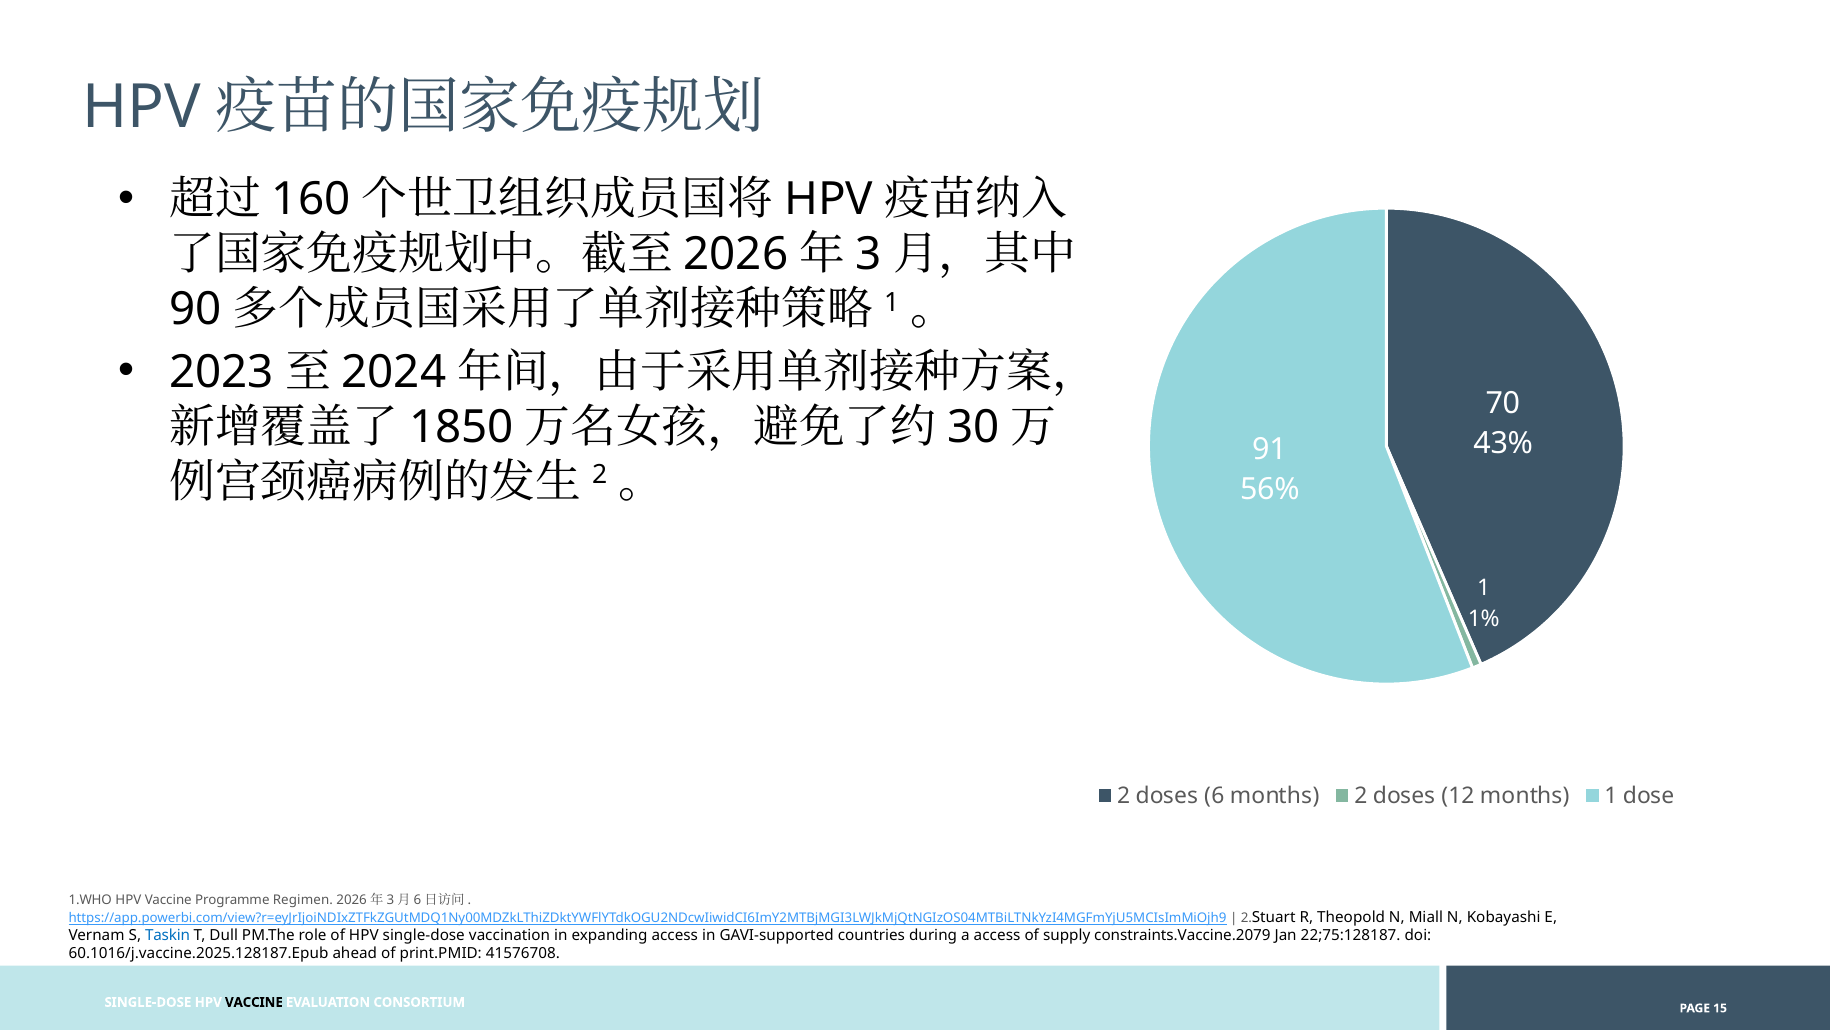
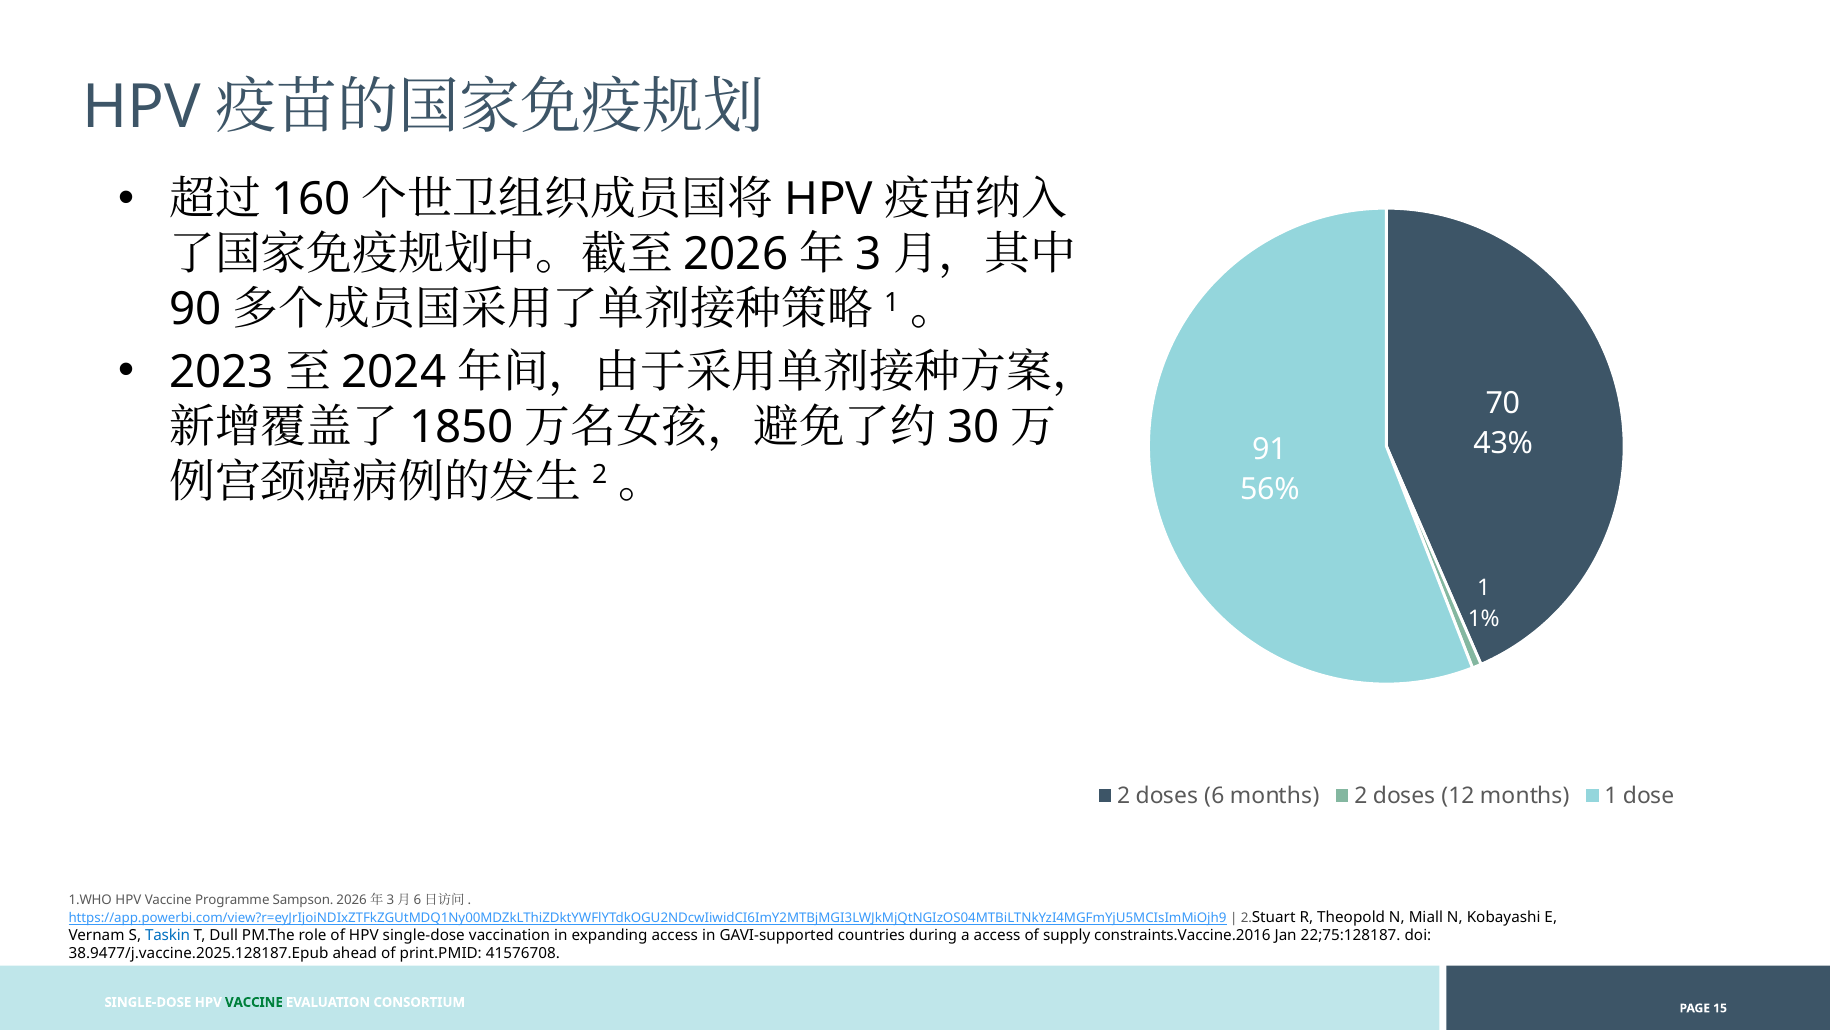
Regimen: Regimen -> Sampson (303, 899)
constraints.Vaccine.2079: constraints.Vaccine.2079 -> constraints.Vaccine.2016 (1182, 935)
60.1016/j.vaccine.2025.128187.Epub: 60.1016/j.vaccine.2025.128187.Epub -> 38.9477/j.vaccine.2025.128187.Epub (199, 953)
VACCINE colour: black -> green (254, 1002)
